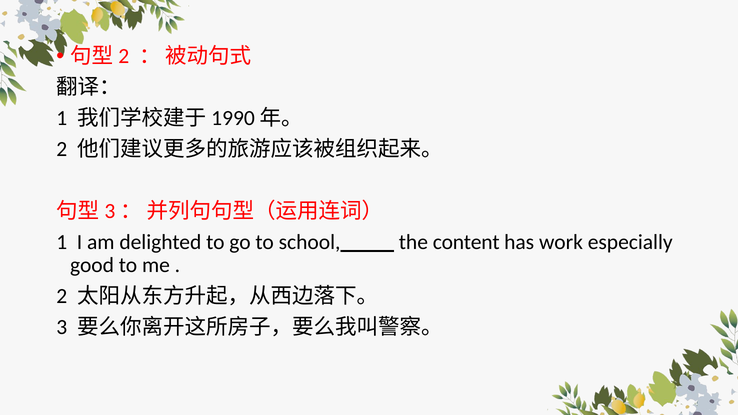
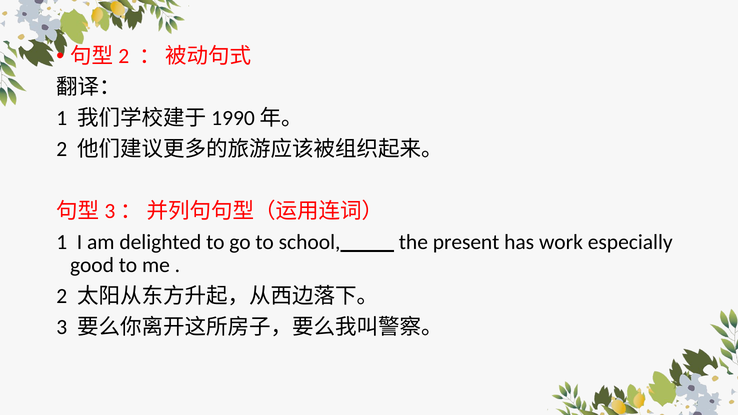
content: content -> present (466, 242)
